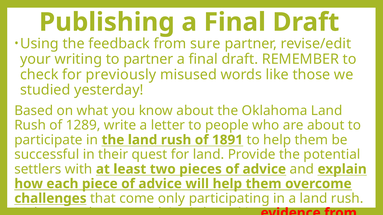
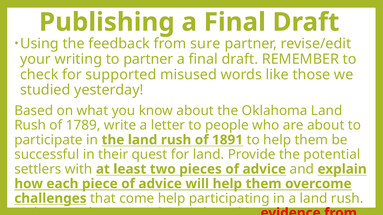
previously: previously -> supported (121, 75)
1289: 1289 -> 1789 (83, 126)
come only: only -> help (172, 199)
